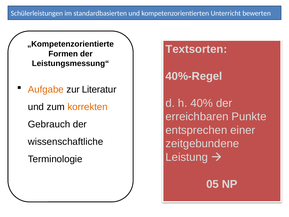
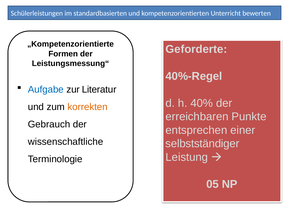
Textsorten: Textsorten -> Geforderte (196, 49)
Aufgabe colour: orange -> blue (46, 89)
zeitgebundene: zeitgebundene -> selbstständiger (202, 143)
